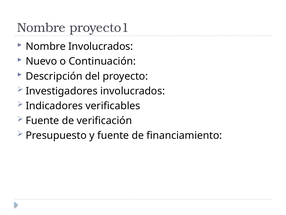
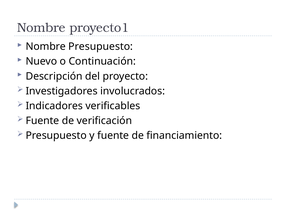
Nombre Involucrados: Involucrados -> Presupuesto (101, 46)
